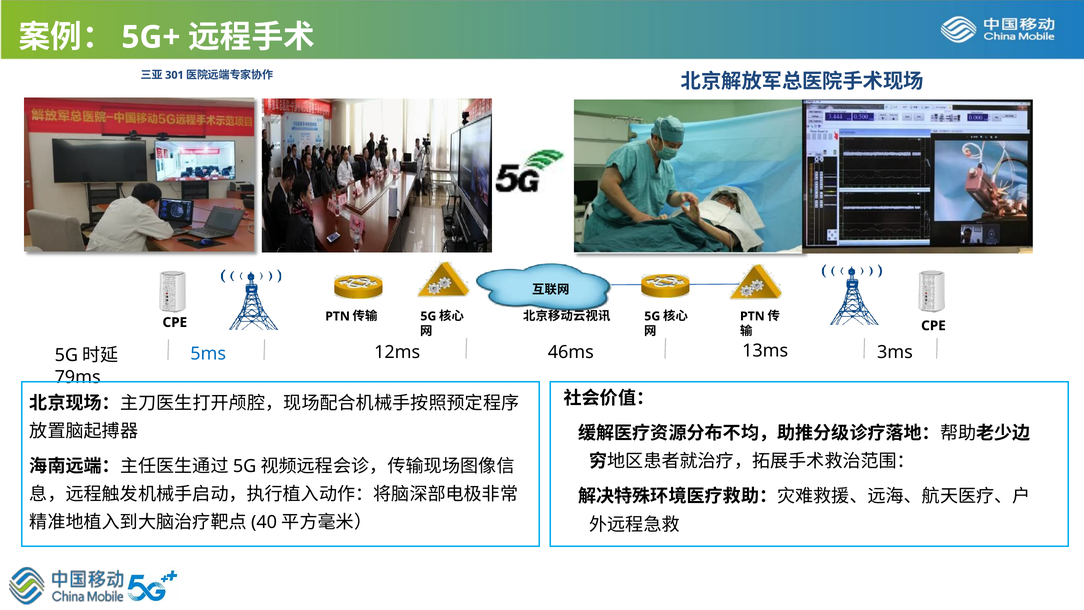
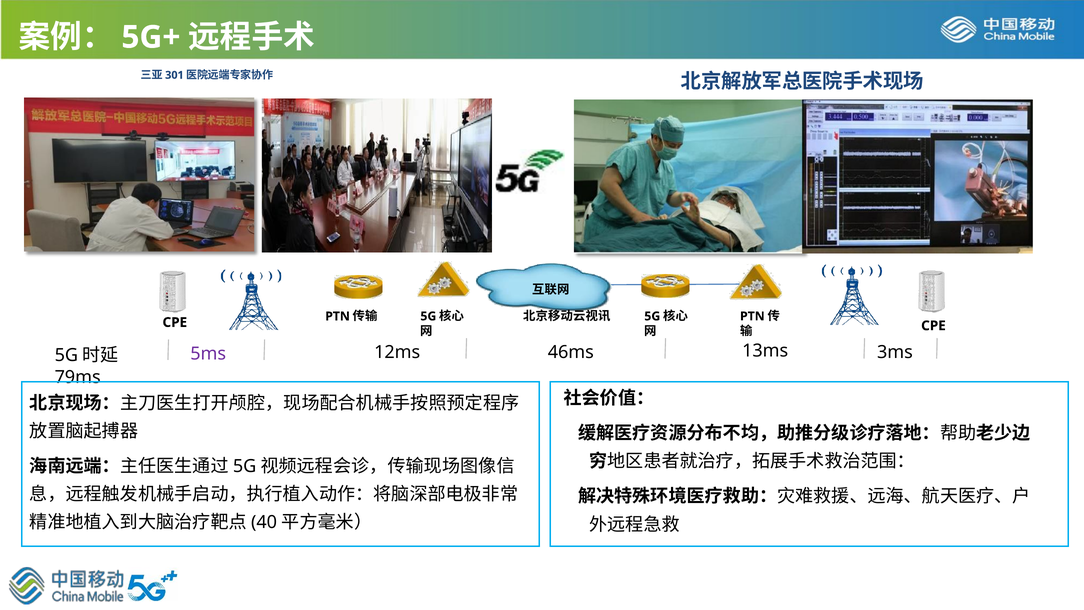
5ms colour: blue -> purple (208, 354)
